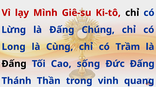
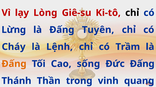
Mình: Mình -> Lòng (45, 13)
Chúng: Chúng -> Tuyên (98, 30)
Long: Long -> Cháy (14, 47)
Cùng: Cùng -> Lệnh (60, 47)
Đấng colour: black -> orange (14, 64)
